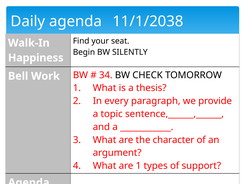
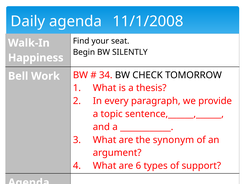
11/1/2038: 11/1/2038 -> 11/1/2008 (148, 21)
character: character -> synonym (173, 140)
are 1: 1 -> 6 (138, 166)
